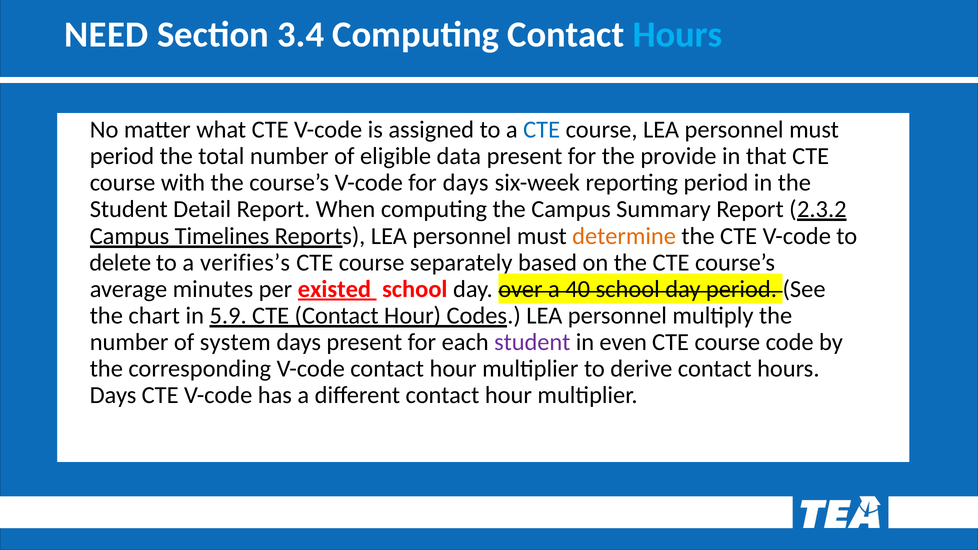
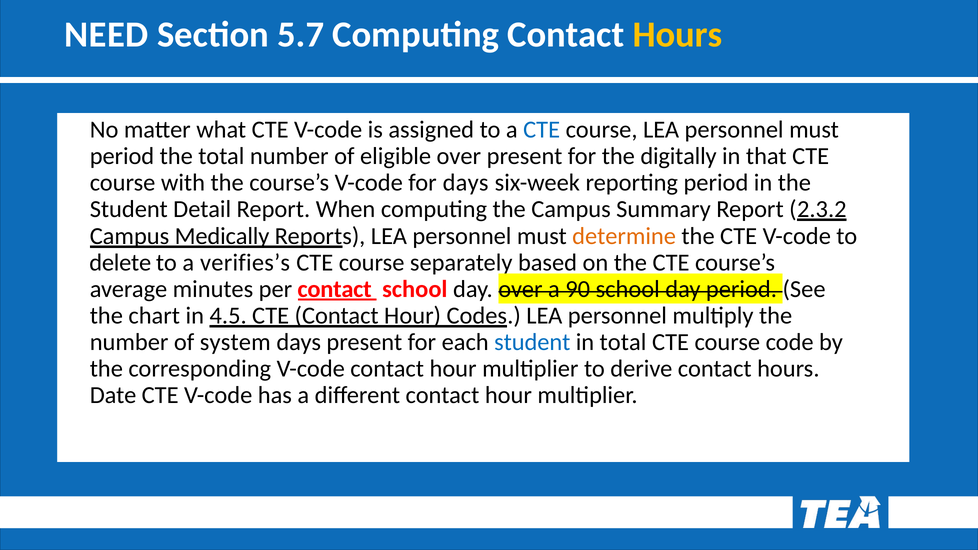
3.4: 3.4 -> 5.7 (301, 35)
Hours colour: light blue -> yellow (677, 35)
eligible data: data -> over (459, 156)
provide: provide -> digitally (679, 156)
Timelines: Timelines -> Medically (222, 236)
per existed: existed -> contact (335, 289)
40: 40 -> 90 (578, 289)
5.9: 5.9 -> 4.5 (228, 316)
student colour: purple -> blue (532, 342)
in even: even -> total (623, 342)
Days: Days -> Date (113, 395)
